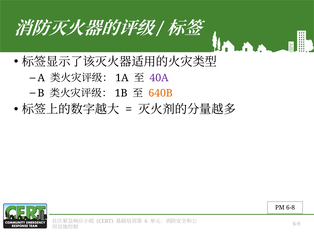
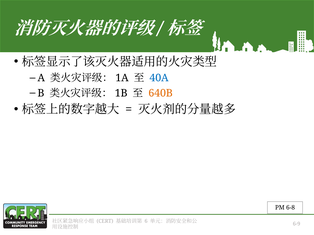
40A colour: purple -> blue (159, 78)
